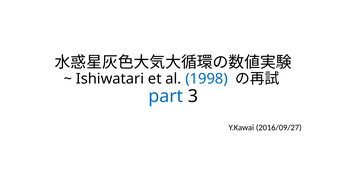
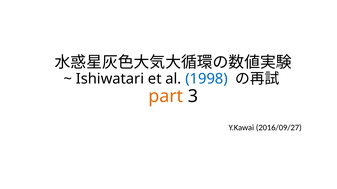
part colour: blue -> orange (166, 97)
